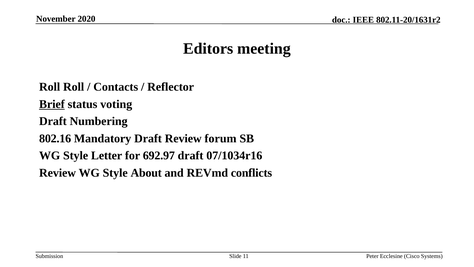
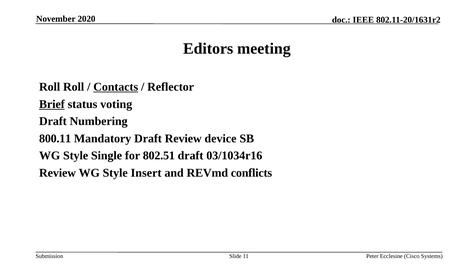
Contacts underline: none -> present (116, 87)
802.16: 802.16 -> 800.11 (55, 138)
forum: forum -> device (221, 138)
Letter: Letter -> Single (107, 156)
692.97: 692.97 -> 802.51 (159, 156)
07/1034r16: 07/1034r16 -> 03/1034r16 (234, 156)
About: About -> Insert (146, 173)
